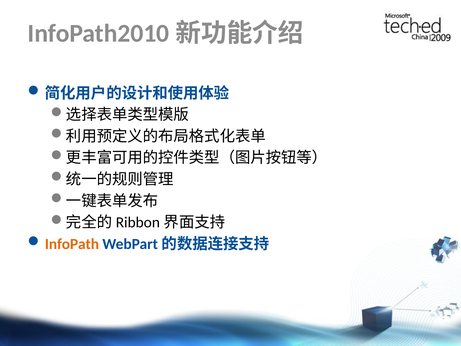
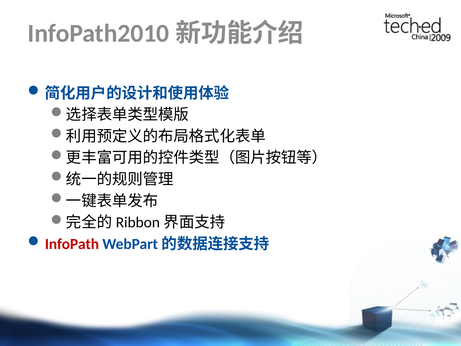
InfoPath colour: orange -> red (72, 244)
